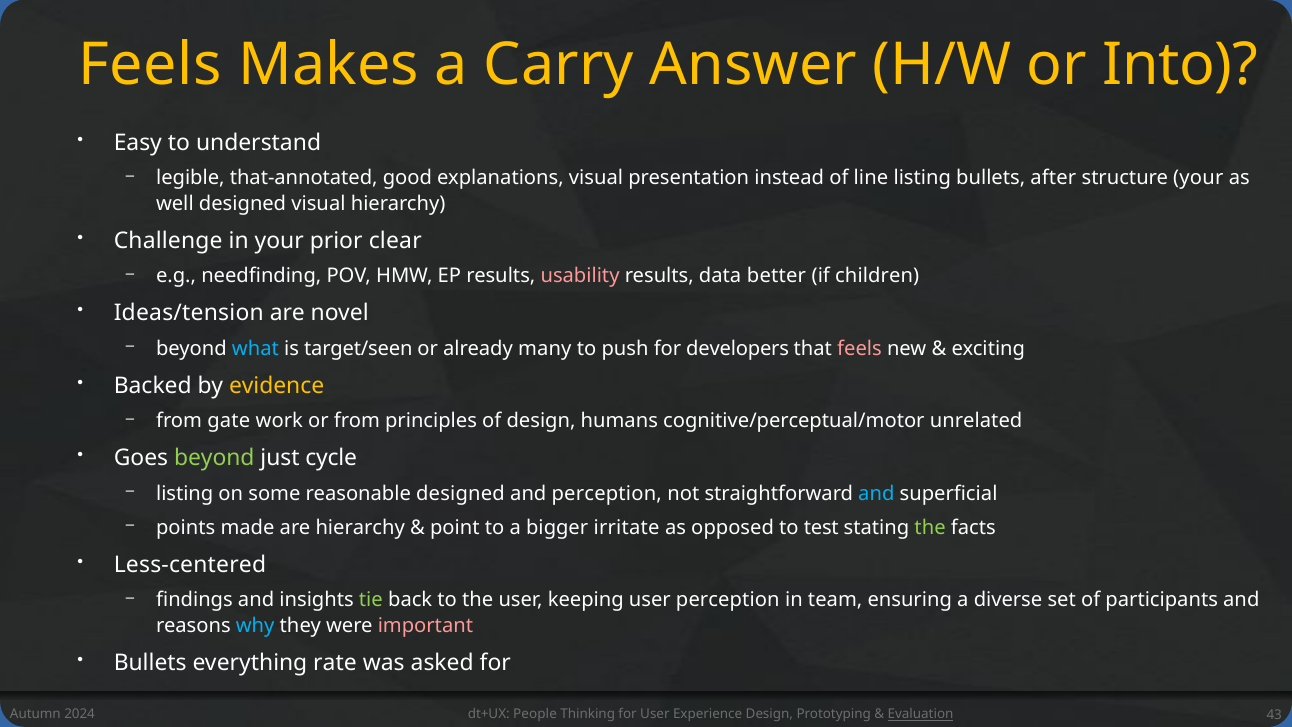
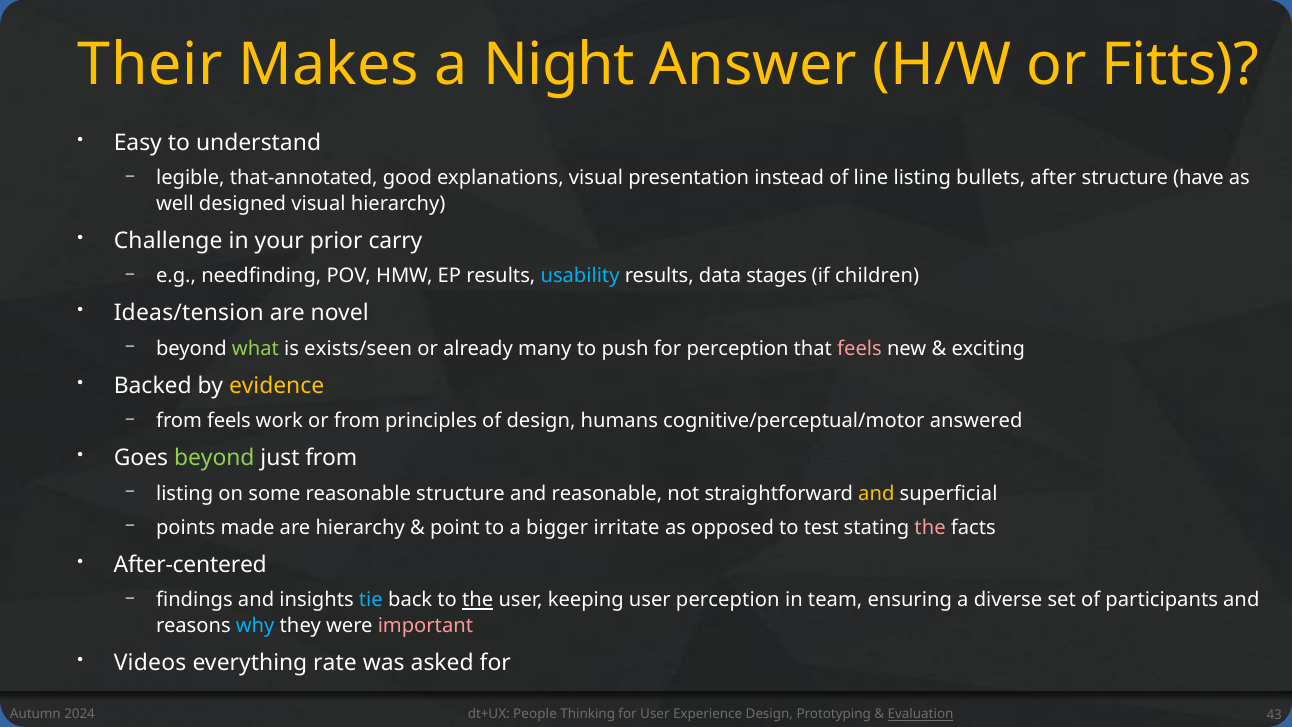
Feels: Feels -> Their (150, 65)
Carry: Carry -> Night (559, 65)
Into: Into -> Fitts (1180, 65)
structure your: your -> have (1198, 178)
clear: clear -> carry (395, 241)
usability colour: pink -> light blue (580, 276)
better: better -> stages (777, 276)
what colour: light blue -> light green (255, 349)
target/seen: target/seen -> exists/seen (358, 349)
for developers: developers -> perception (738, 349)
from gate: gate -> feels (229, 421)
unrelated: unrelated -> answered (976, 421)
just cycle: cycle -> from (331, 458)
reasonable designed: designed -> structure (460, 494)
and perception: perception -> reasonable (607, 494)
and colour: light blue -> yellow (876, 494)
the colour: light green -> pink (930, 528)
Less-centered: Less-centered -> After-centered (190, 565)
tie colour: light green -> light blue (371, 600)
the underline: none -> present (478, 600)
Bullets: Bullets -> Videos (150, 663)
